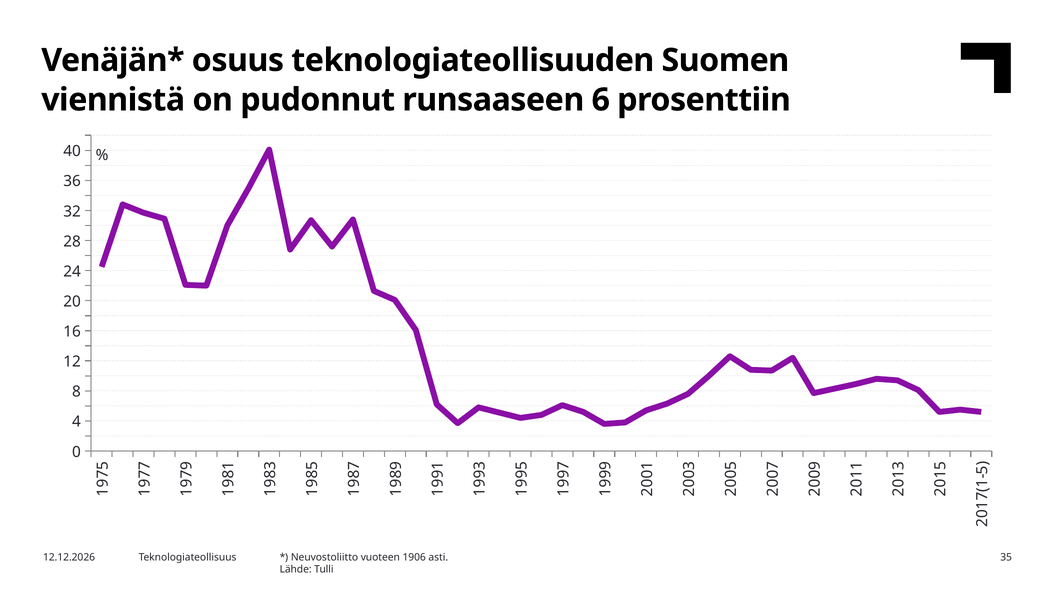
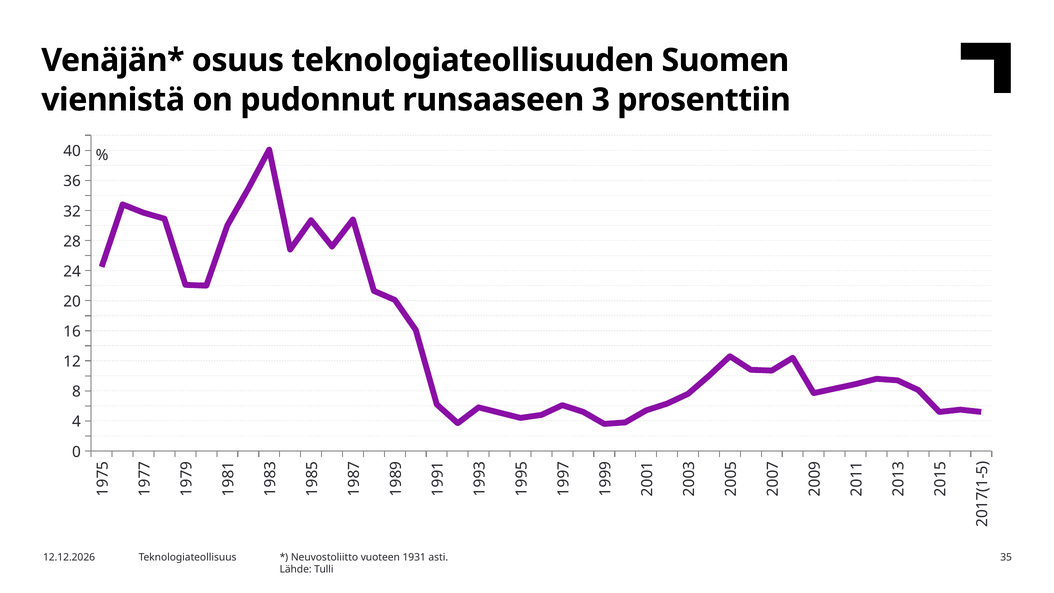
runsaaseen 6: 6 -> 3 (601, 100)
1906: 1906 -> 1931 (414, 557)
